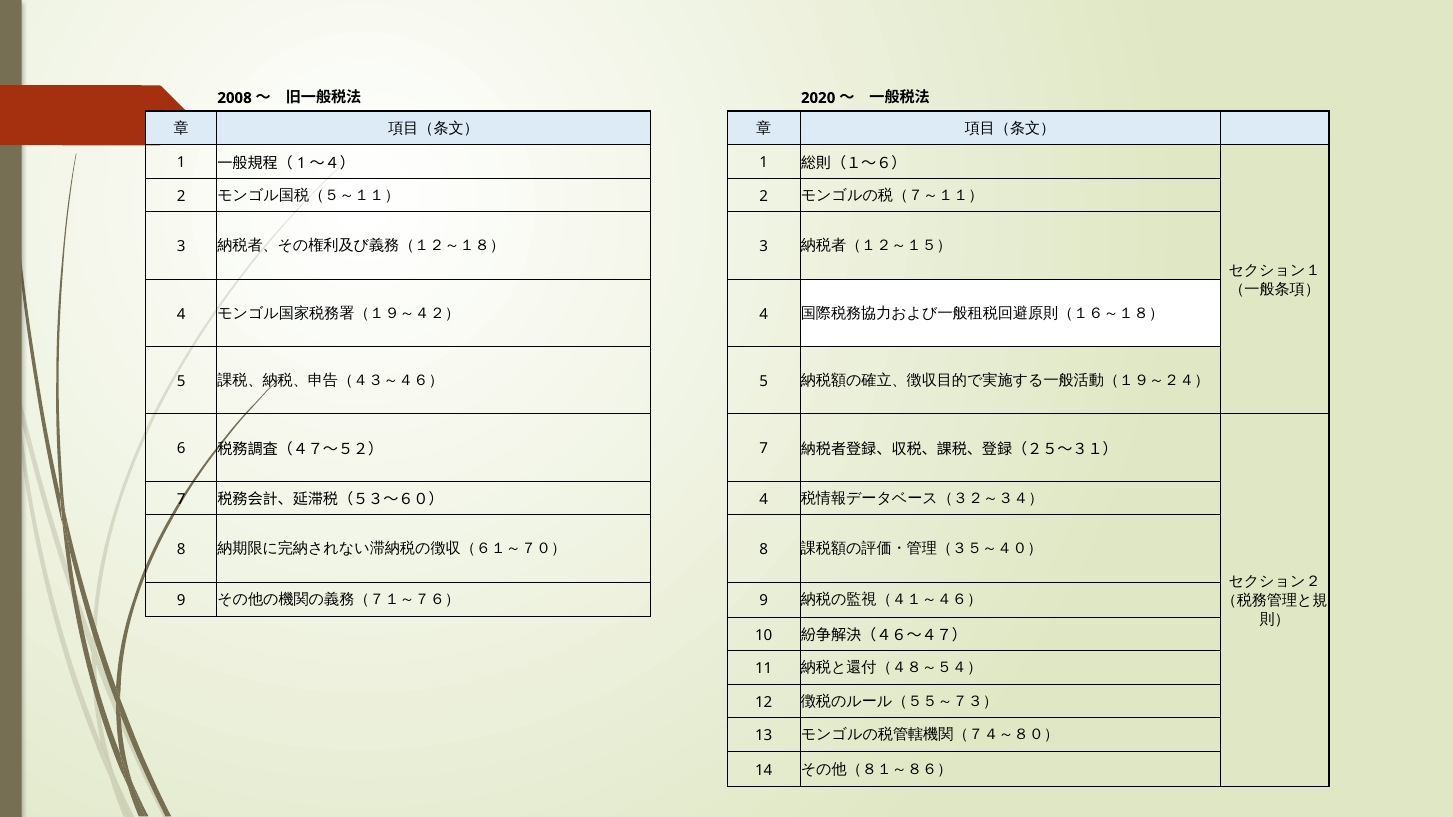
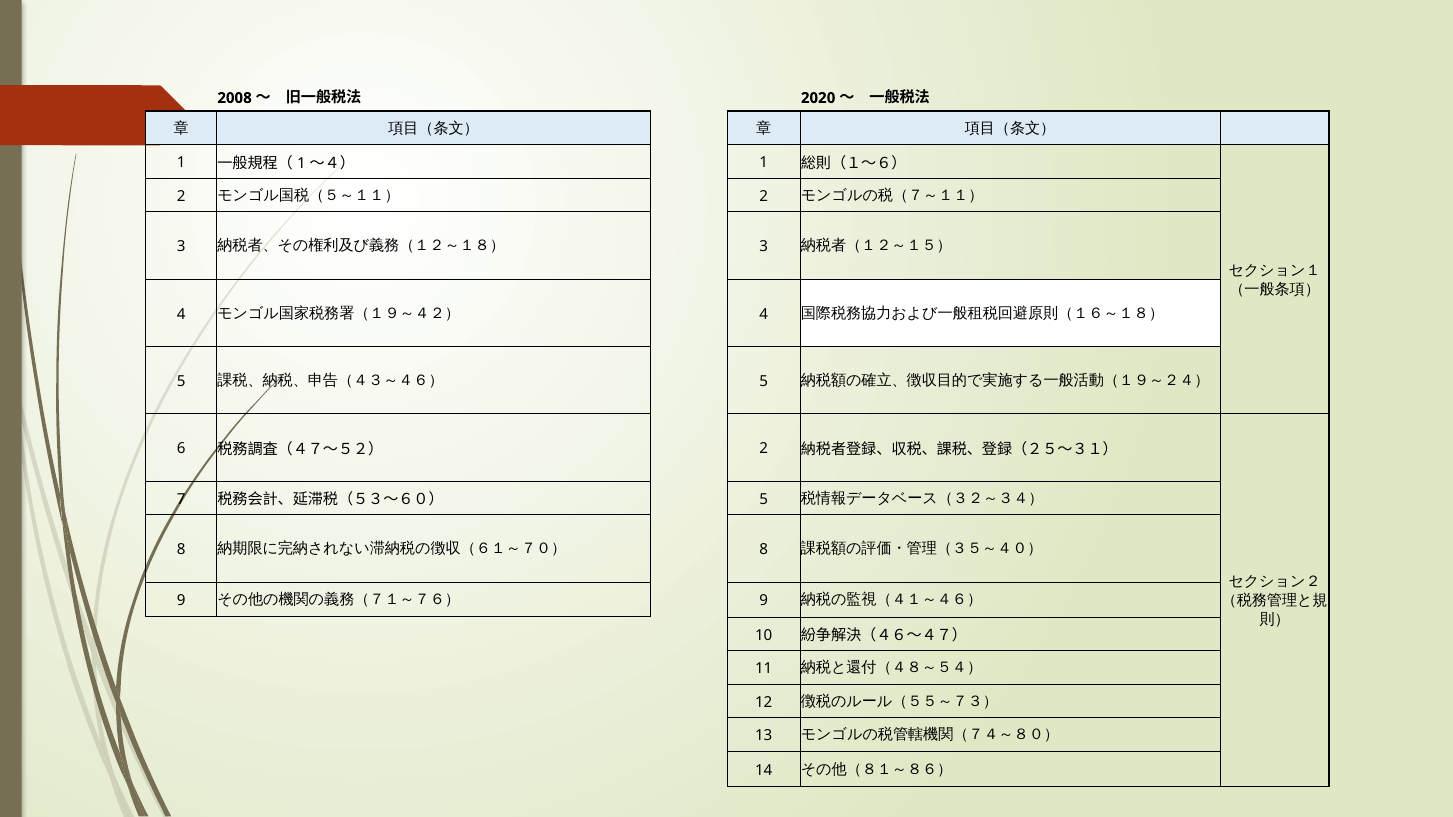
7: 7 -> 2 (764, 449)
4: 4 -> 5 (764, 499)
